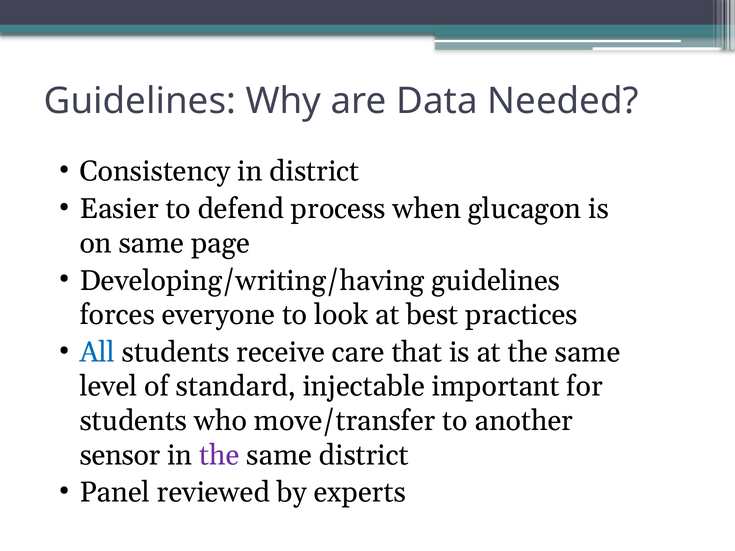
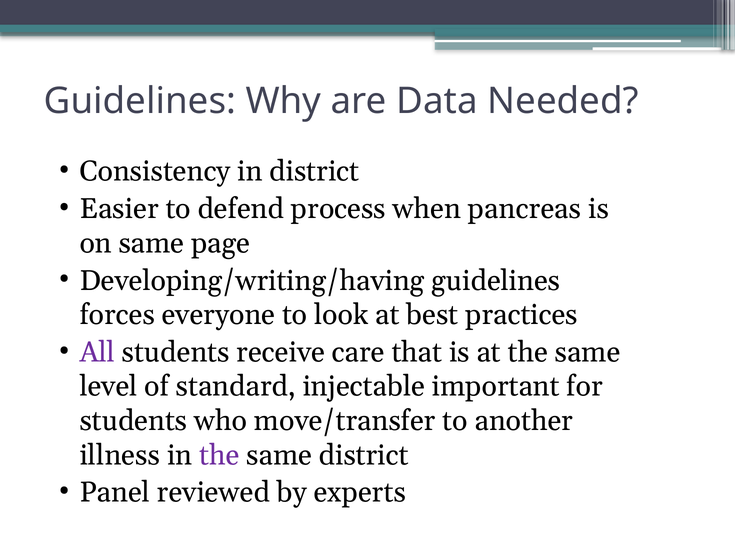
glucagon: glucagon -> pancreas (525, 209)
All colour: blue -> purple (97, 352)
sensor: sensor -> illness (120, 455)
